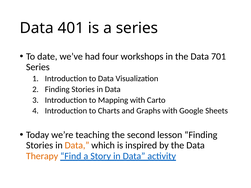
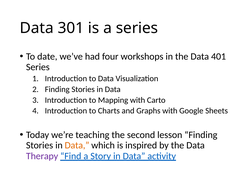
401: 401 -> 301 (71, 28)
701: 701 -> 401 (219, 57)
Therapy colour: orange -> purple (42, 156)
